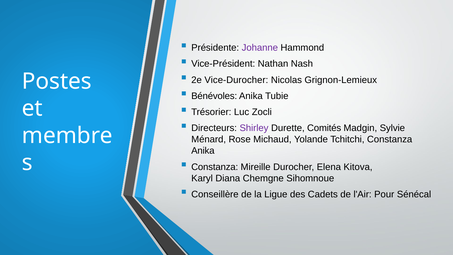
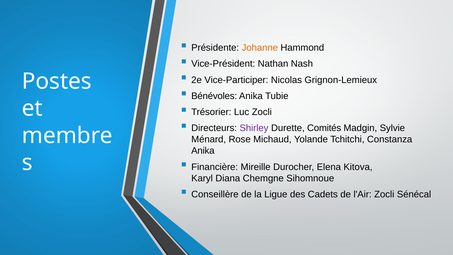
Johanne colour: purple -> orange (260, 48)
Vice-Durocher: Vice-Durocher -> Vice-Participer (236, 80)
Constanza: Constanza -> Financière (215, 167)
l'Air Pour: Pour -> Zocli (384, 194)
